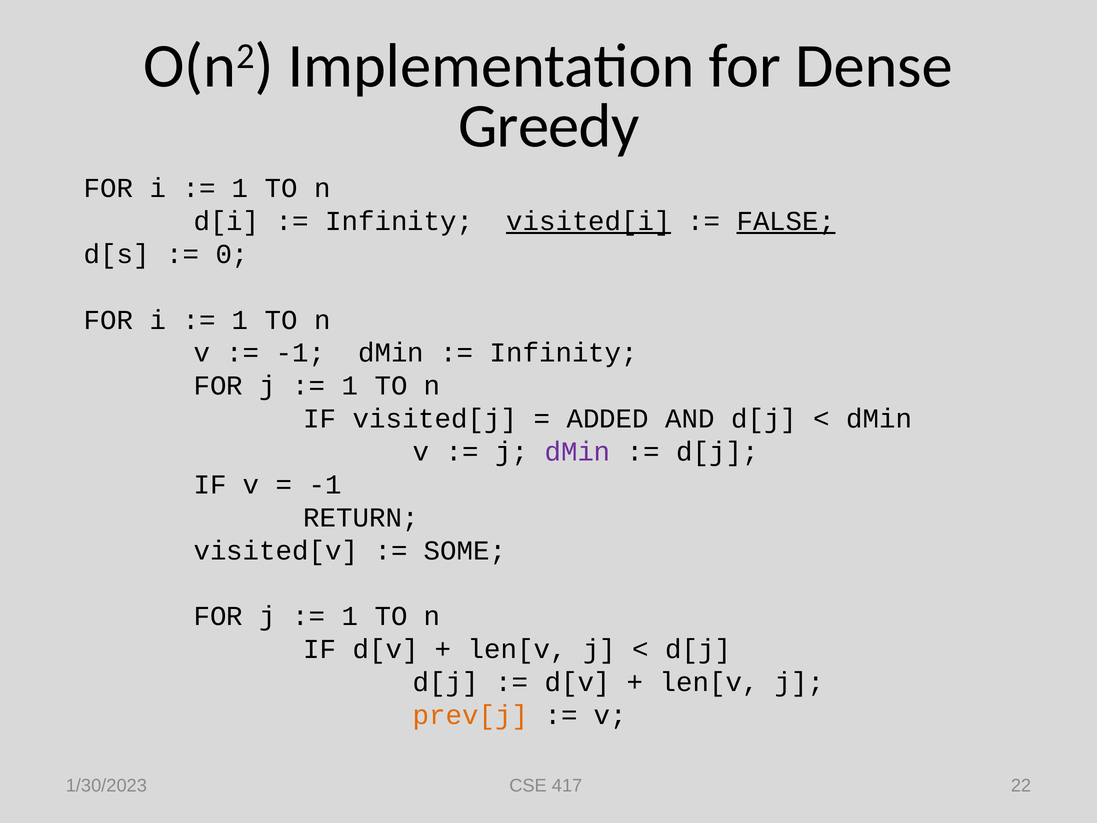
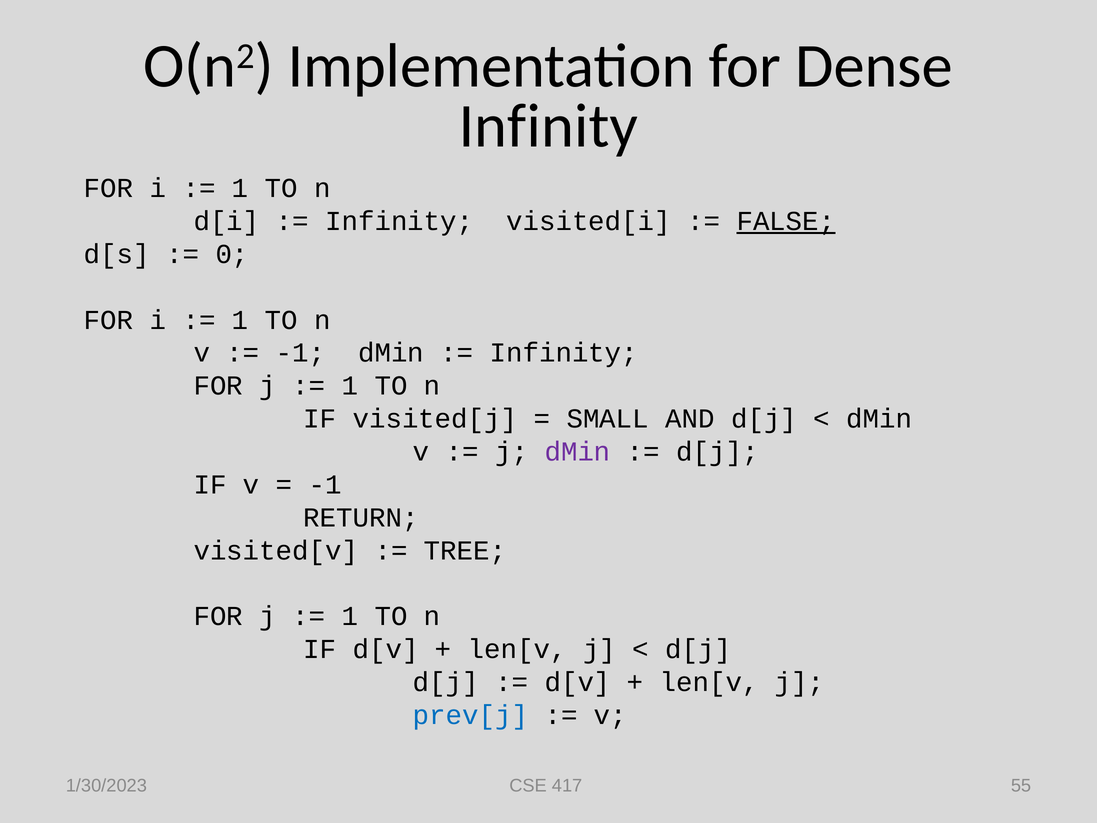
Greedy: Greedy -> Infinity (548, 126)
visited[i underline: present -> none (588, 221)
ADDED: ADDED -> SMALL (608, 419)
SOME: SOME -> TREE (465, 550)
prev[j colour: orange -> blue (471, 715)
22: 22 -> 55 (1021, 786)
